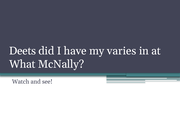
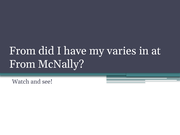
Deets: Deets -> From (23, 51)
What: What -> From (22, 64)
